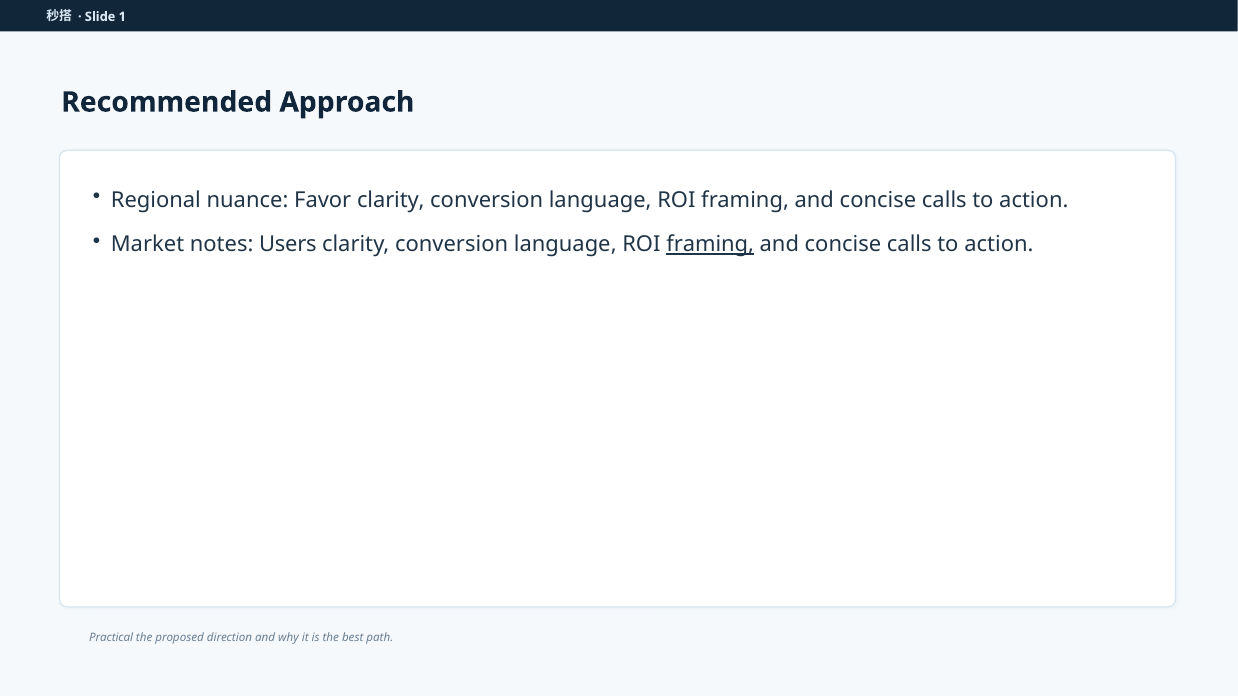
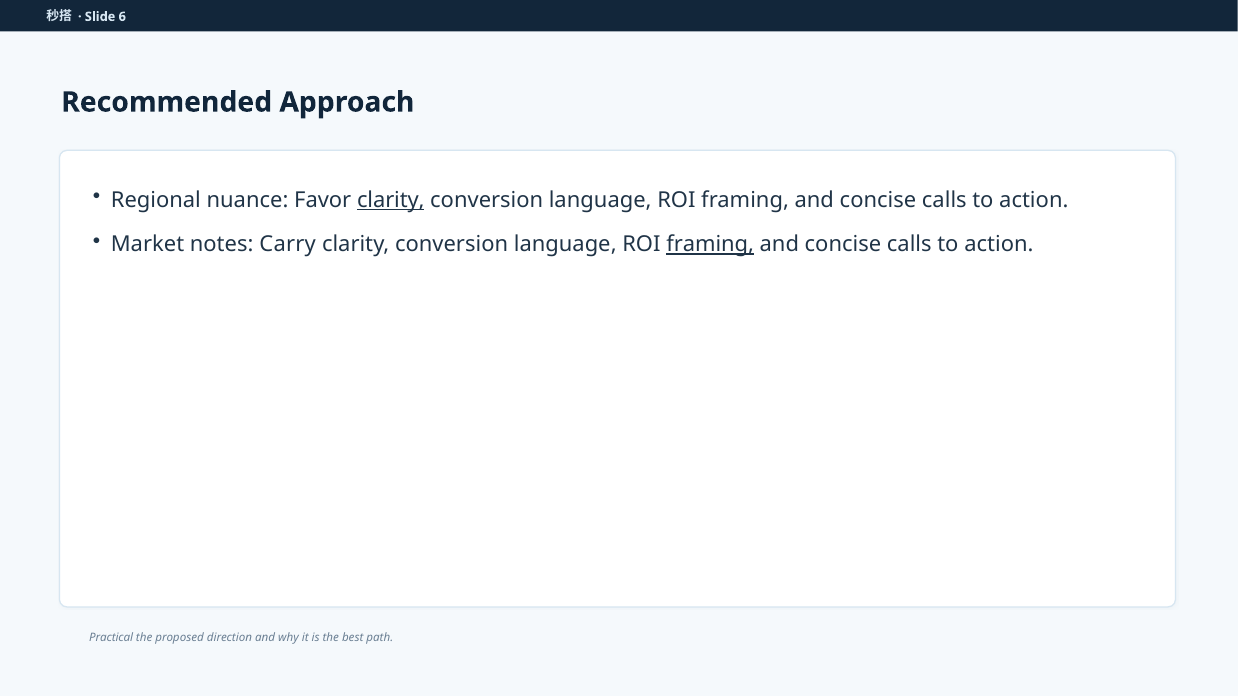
1: 1 -> 6 (122, 17)
clarity underline: none -> present (391, 200)
Users: Users -> Carry (288, 245)
